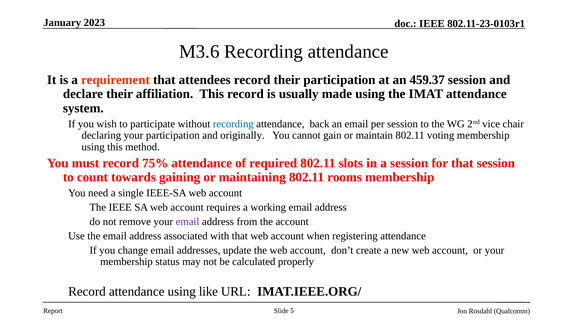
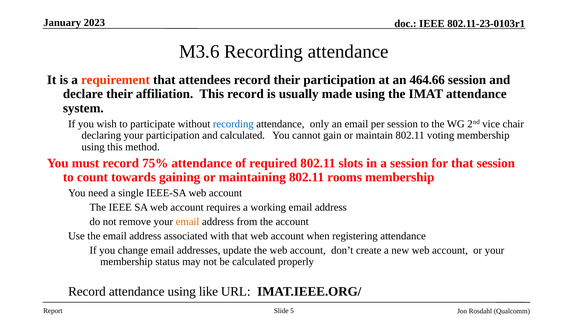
459.37: 459.37 -> 464.66 (427, 80)
back: back -> only (319, 124)
and originally: originally -> calculated (243, 135)
email colour: purple -> orange (188, 221)
